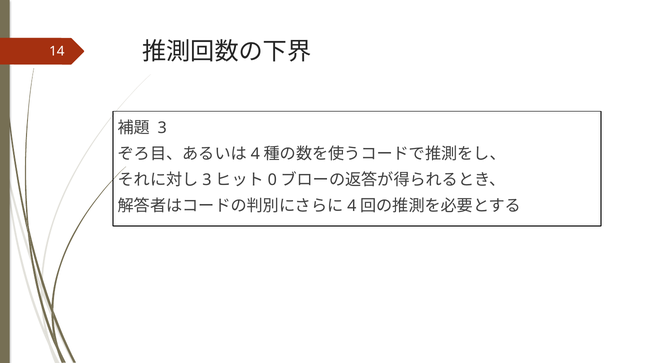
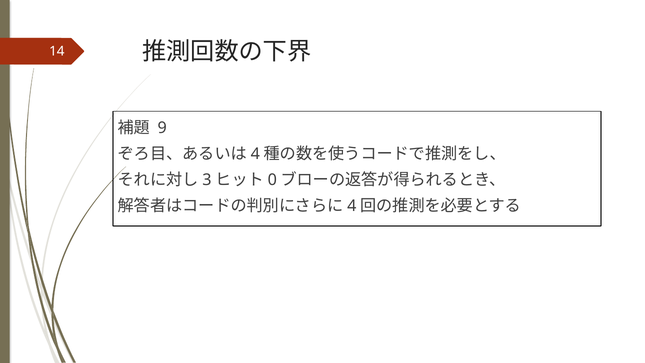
3: 3 -> 9 (162, 128)
